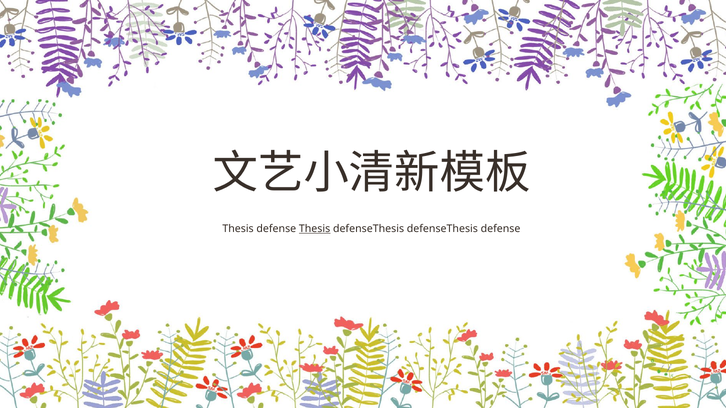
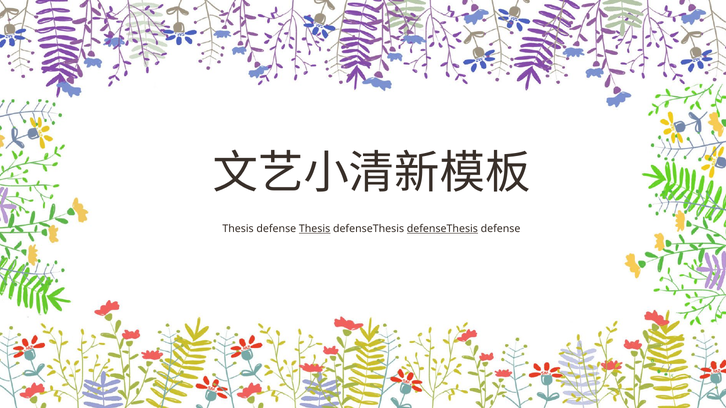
defenseThesis underline: none -> present (442, 229)
